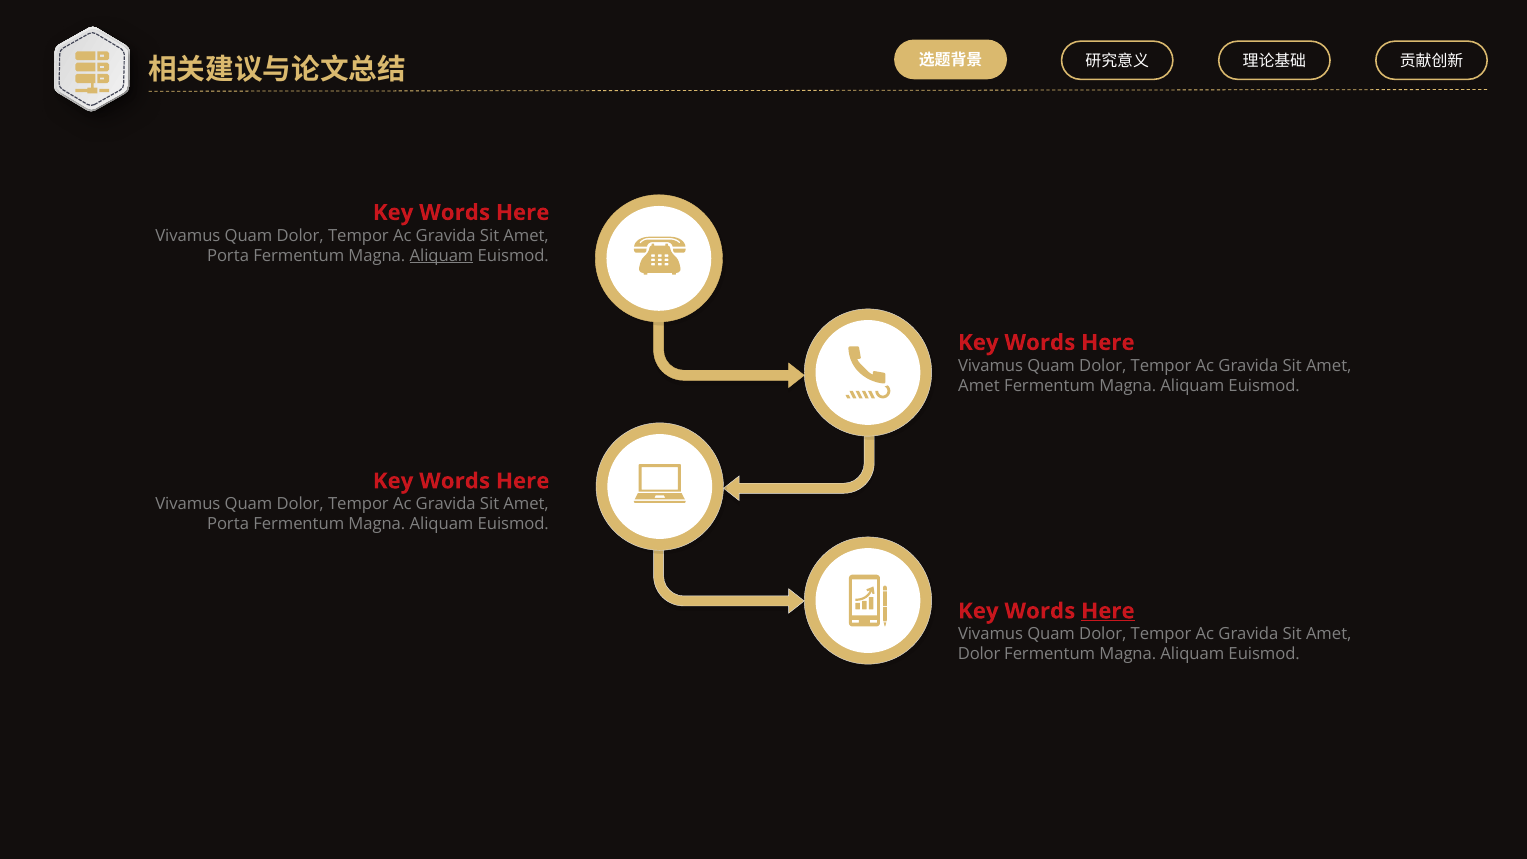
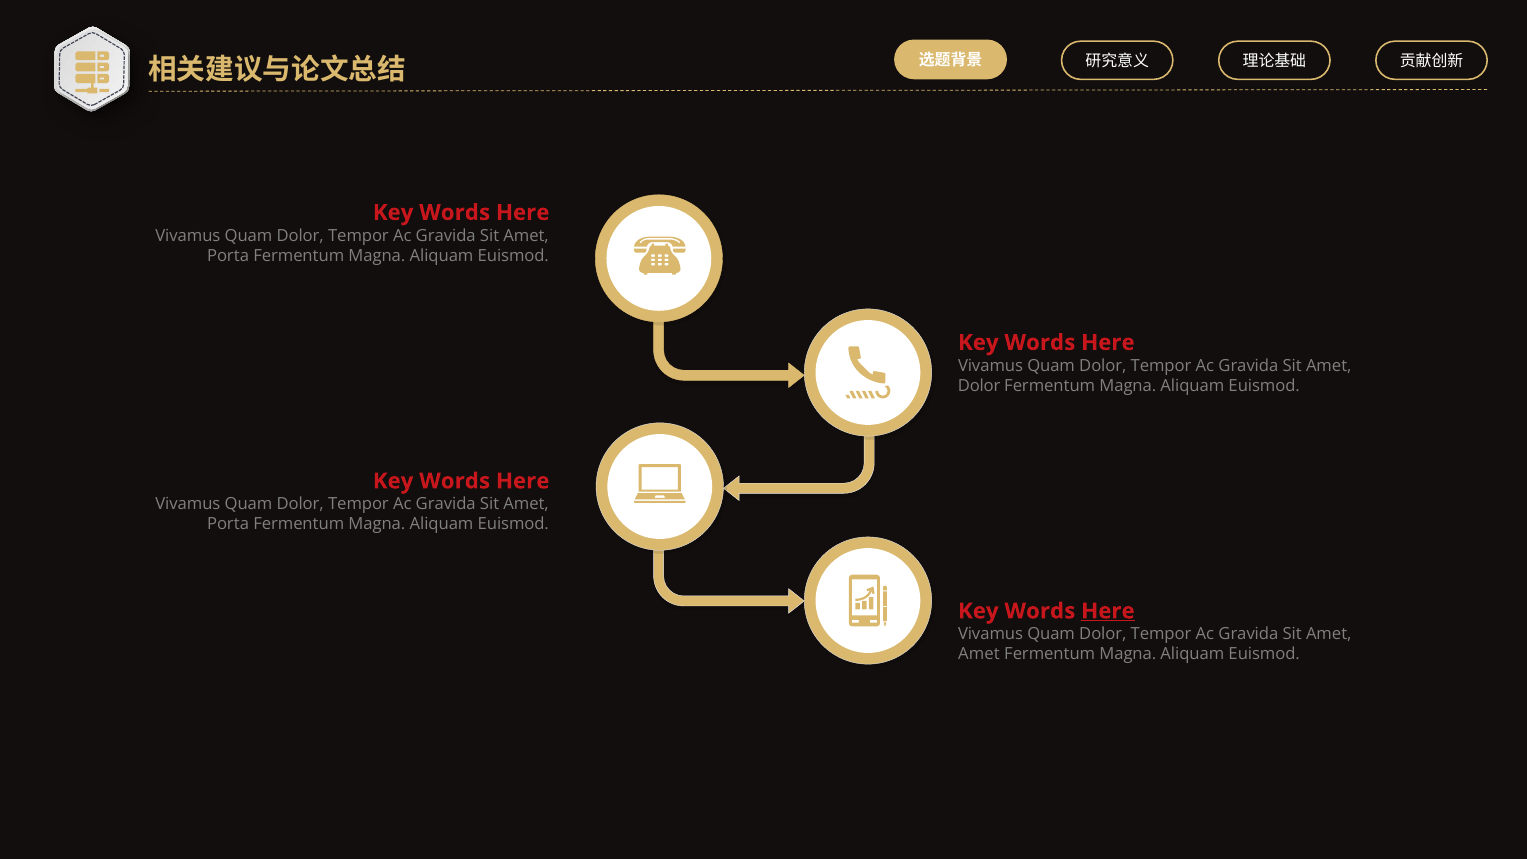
Aliquam underline: present -> none (441, 256)
Amet: Amet -> Dolor (979, 386)
Dolor: Dolor -> Amet (979, 654)
